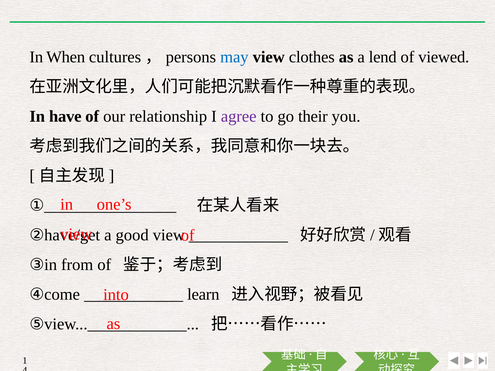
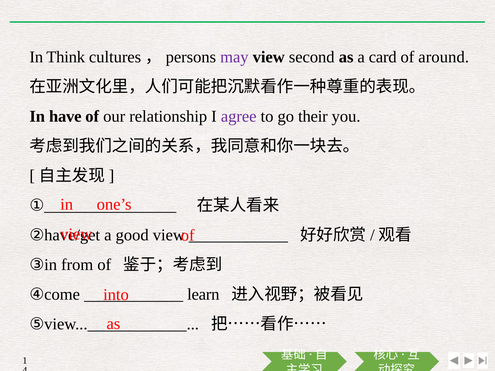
When: When -> Think (66, 57)
may colour: blue -> purple (234, 57)
clothes: clothes -> second (312, 57)
lend: lend -> card (383, 57)
viewed: viewed -> around (444, 57)
